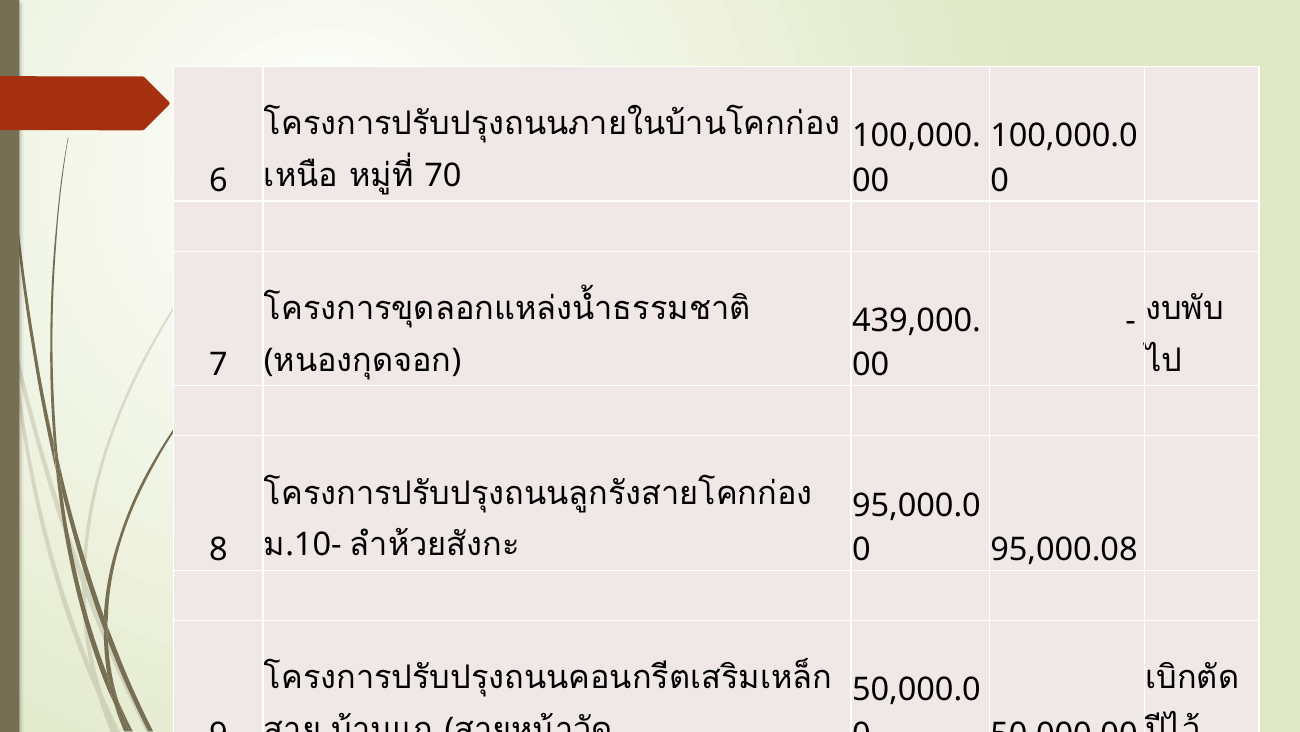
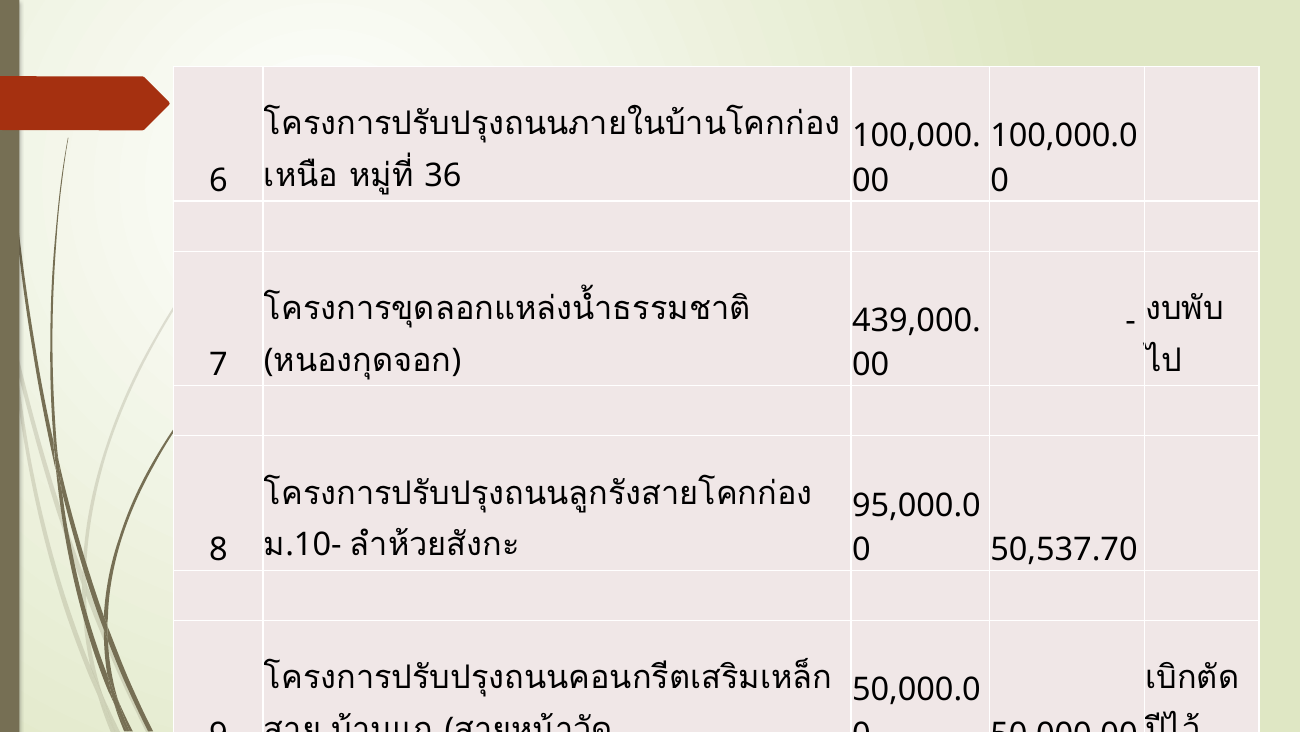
70: 70 -> 36 (443, 176)
95,000.08: 95,000.08 -> 50,537.70 (1064, 549)
